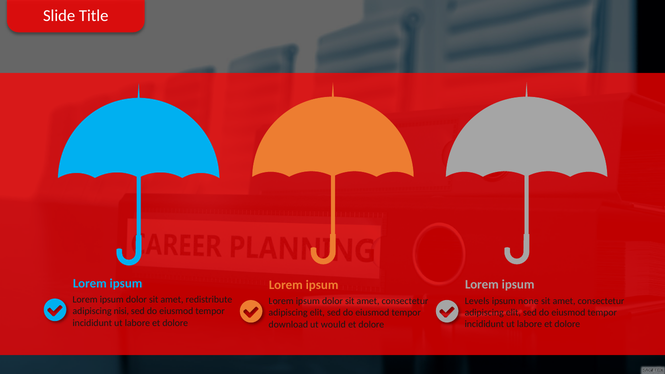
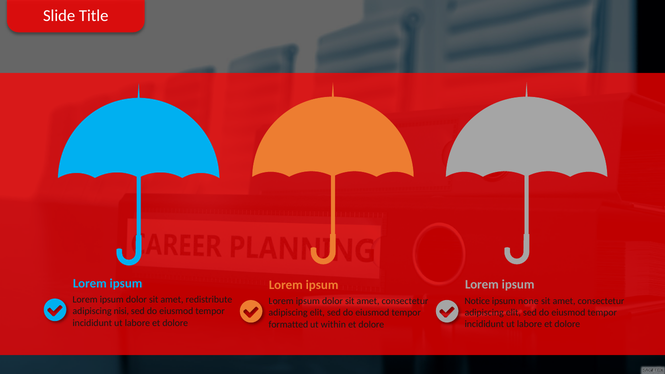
Levels: Levels -> Notice (477, 301)
download: download -> formatted (288, 324)
would: would -> within (333, 324)
